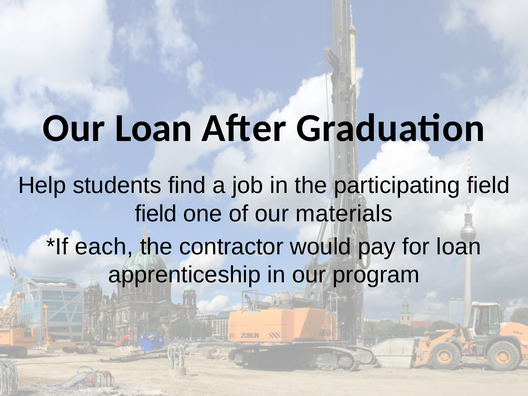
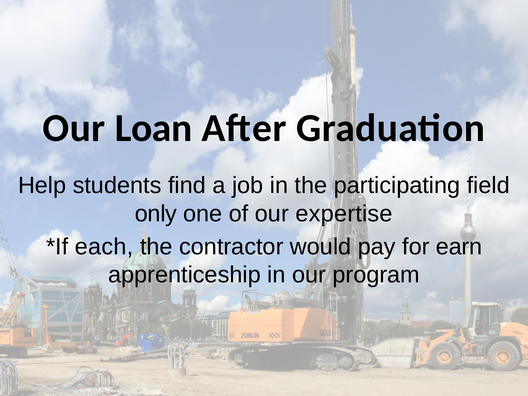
field: field -> only (156, 214)
materials: materials -> expertise (344, 214)
for loan: loan -> earn (459, 247)
